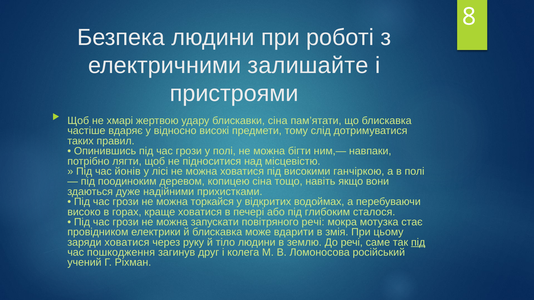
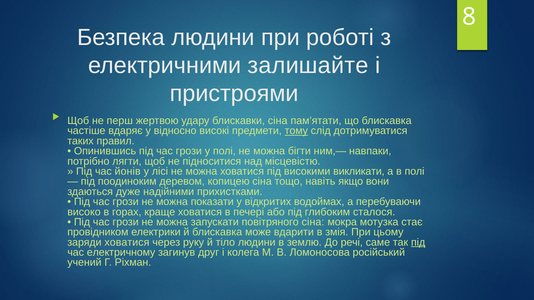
хмарі: хмарі -> перш (120, 121)
тому underline: none -> present (296, 131)
ганчіркою: ганчіркою -> викликати (359, 172)
торкайся: торкайся -> показати (212, 202)
повітряного речі: речі -> сіна (313, 222)
пошкодження: пошкодження -> електричному (121, 253)
